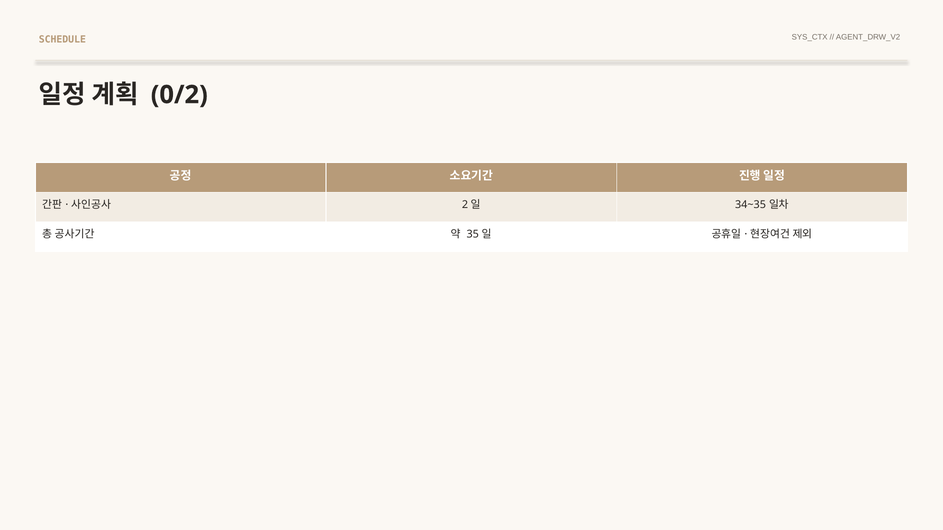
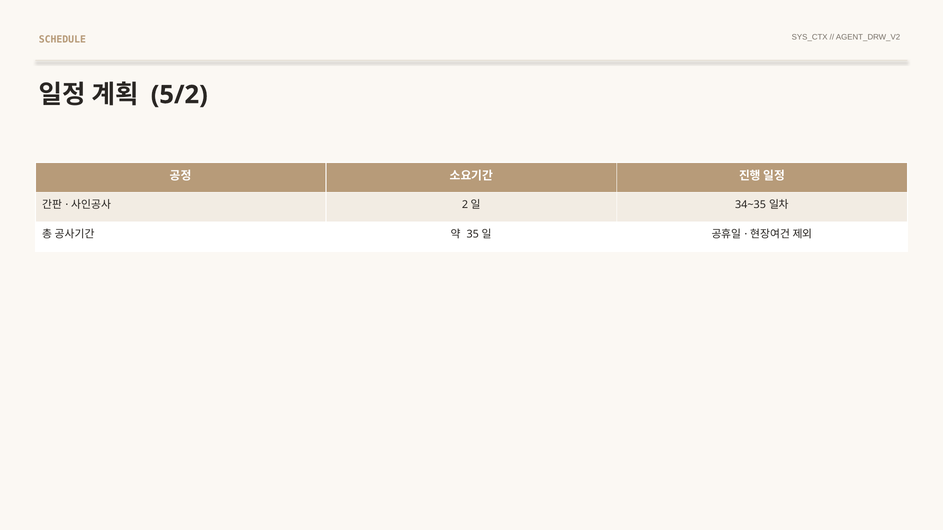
0/2: 0/2 -> 5/2 (179, 95)
